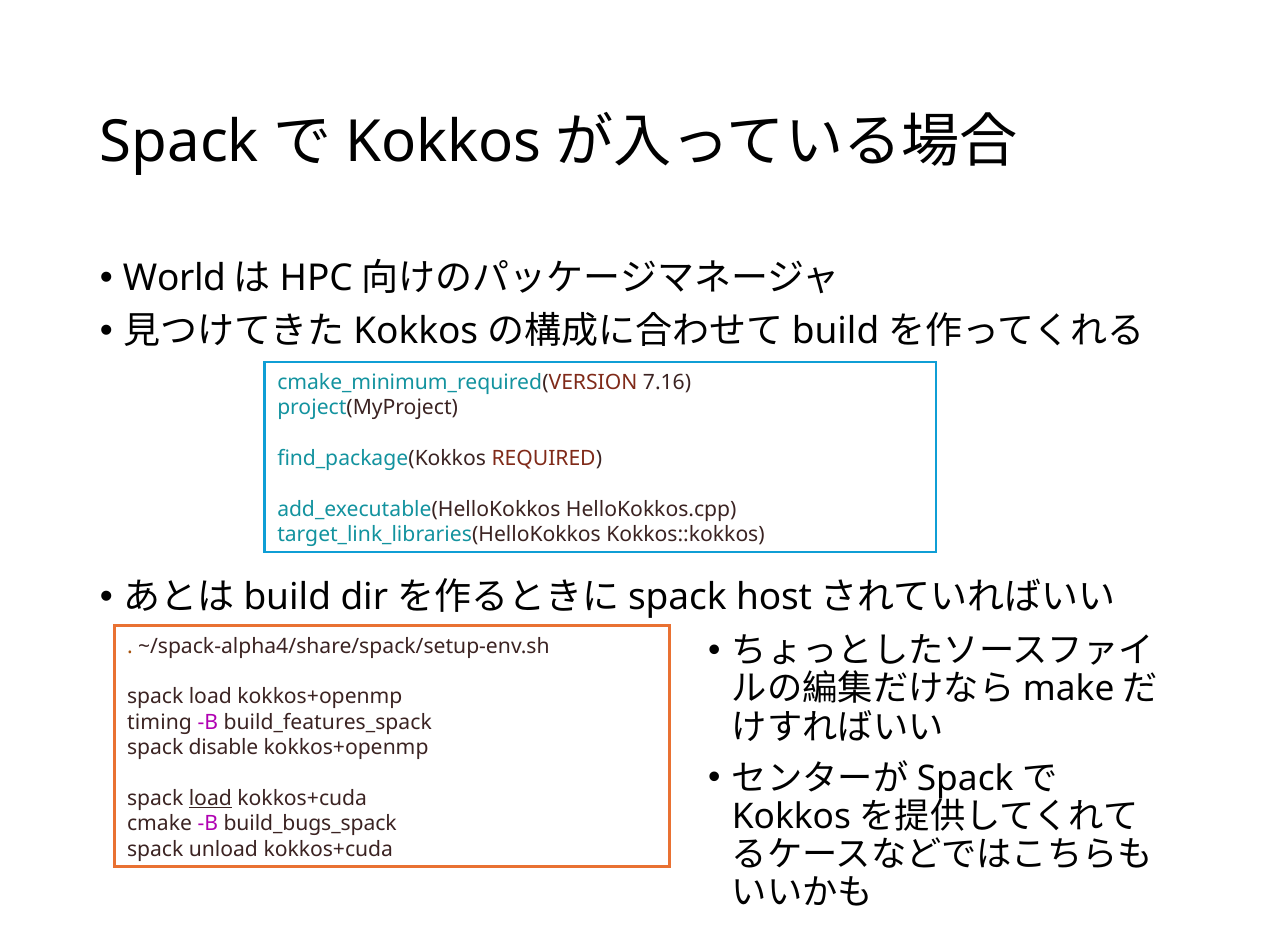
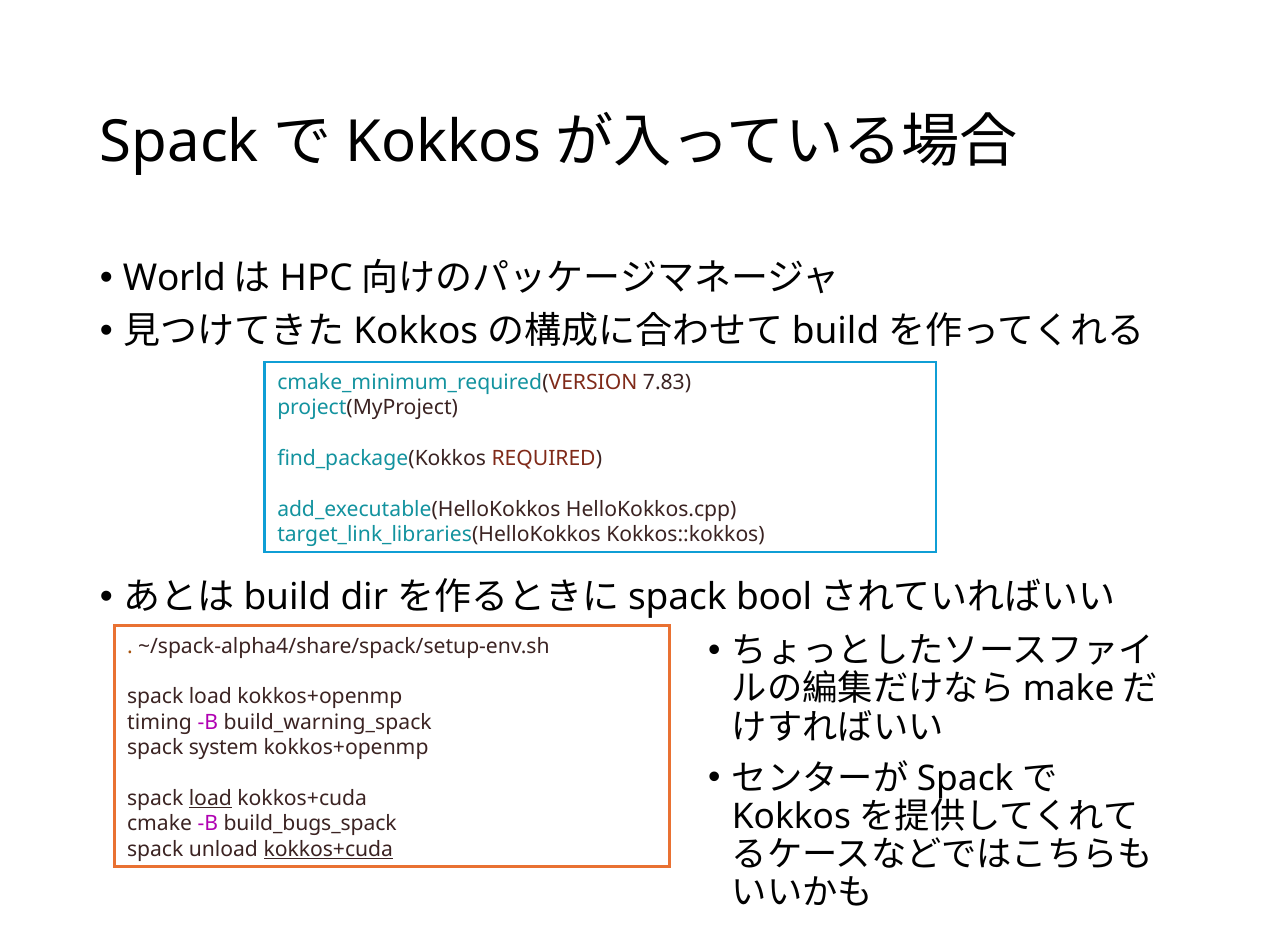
7.16: 7.16 -> 7.83 (667, 382)
host: host -> bool (774, 598)
build_features_spack: build_features_spack -> build_warning_spack (328, 722)
disable: disable -> system (223, 747)
kokkos+cuda underline: none -> present (328, 849)
